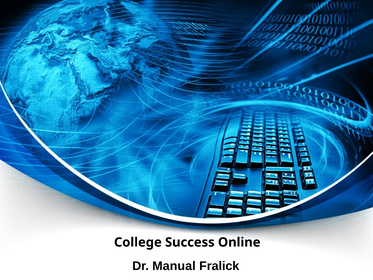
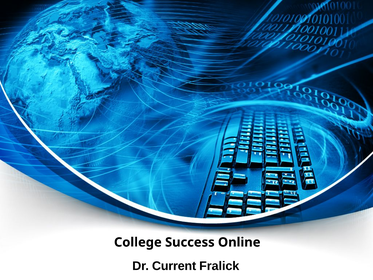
Manual: Manual -> Current (174, 266)
